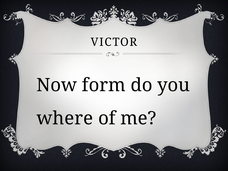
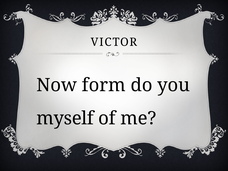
where: where -> myself (65, 118)
